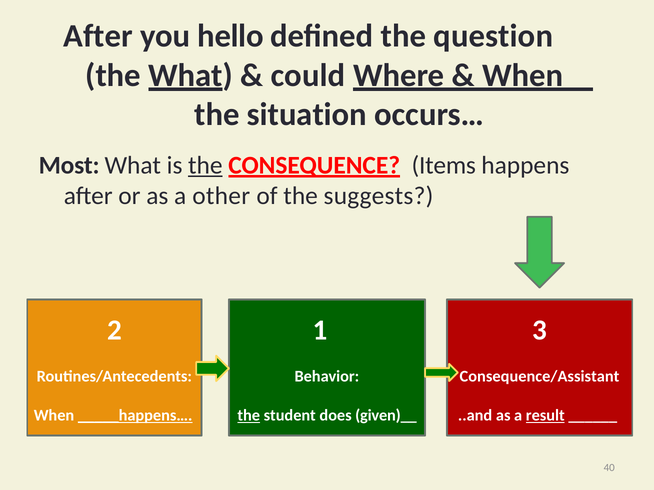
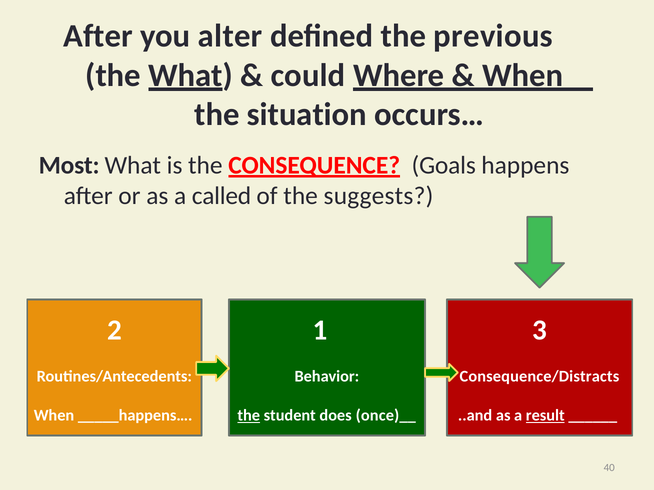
hello: hello -> alter (230, 36)
question: question -> previous (493, 36)
the underline: present -> none (205, 165)
Items: Items -> Goals (444, 165)
other: other -> called (221, 196)
Consequence/Assistant: Consequence/Assistant -> Consequence/Distracts (539, 377)
_____happens… underline: present -> none (135, 416)
given)__: given)__ -> once)__ (386, 416)
